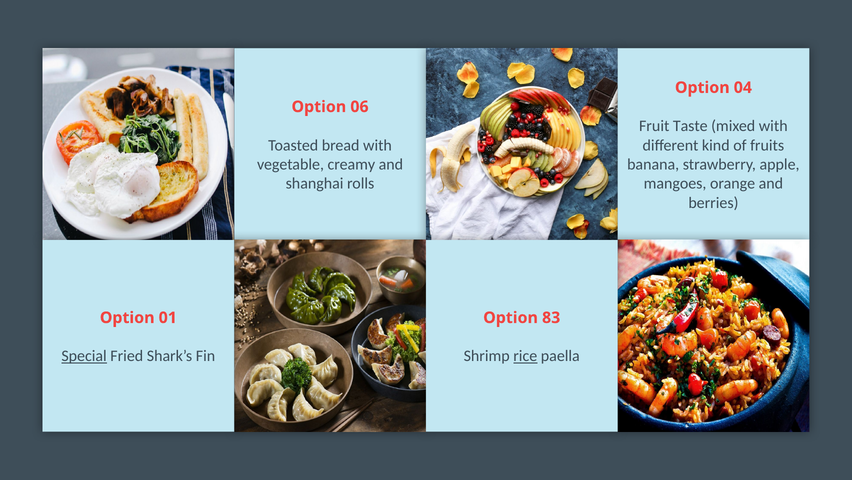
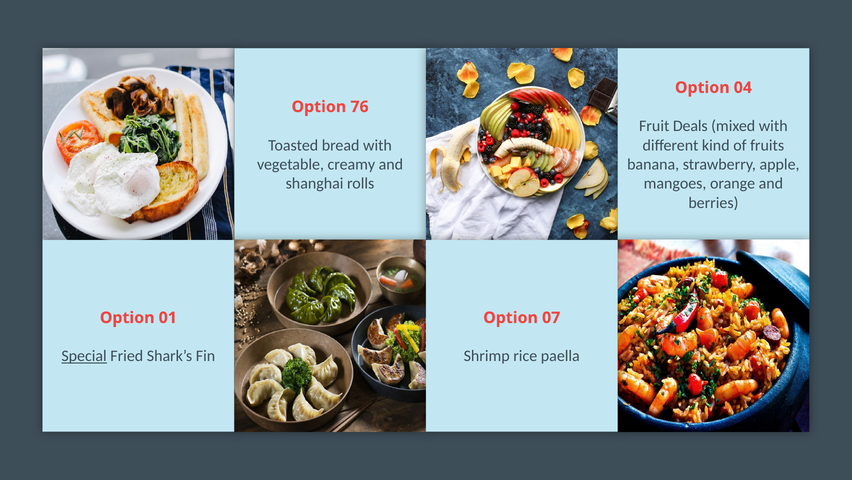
06: 06 -> 76 (359, 107)
Taste: Taste -> Deals (690, 126)
83: 83 -> 07 (551, 317)
rice underline: present -> none (525, 356)
